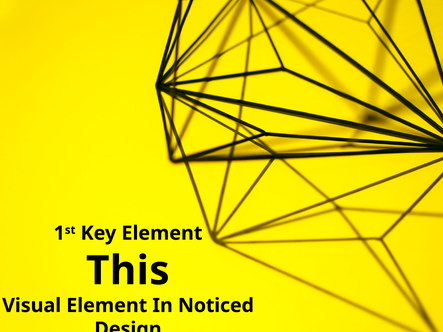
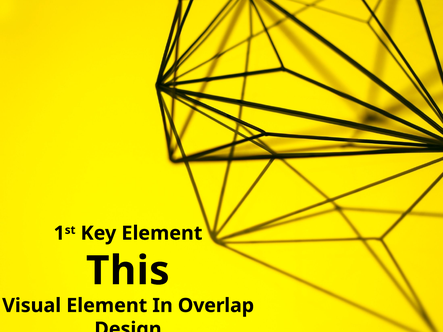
Noticed: Noticed -> Overlap (216, 306)
